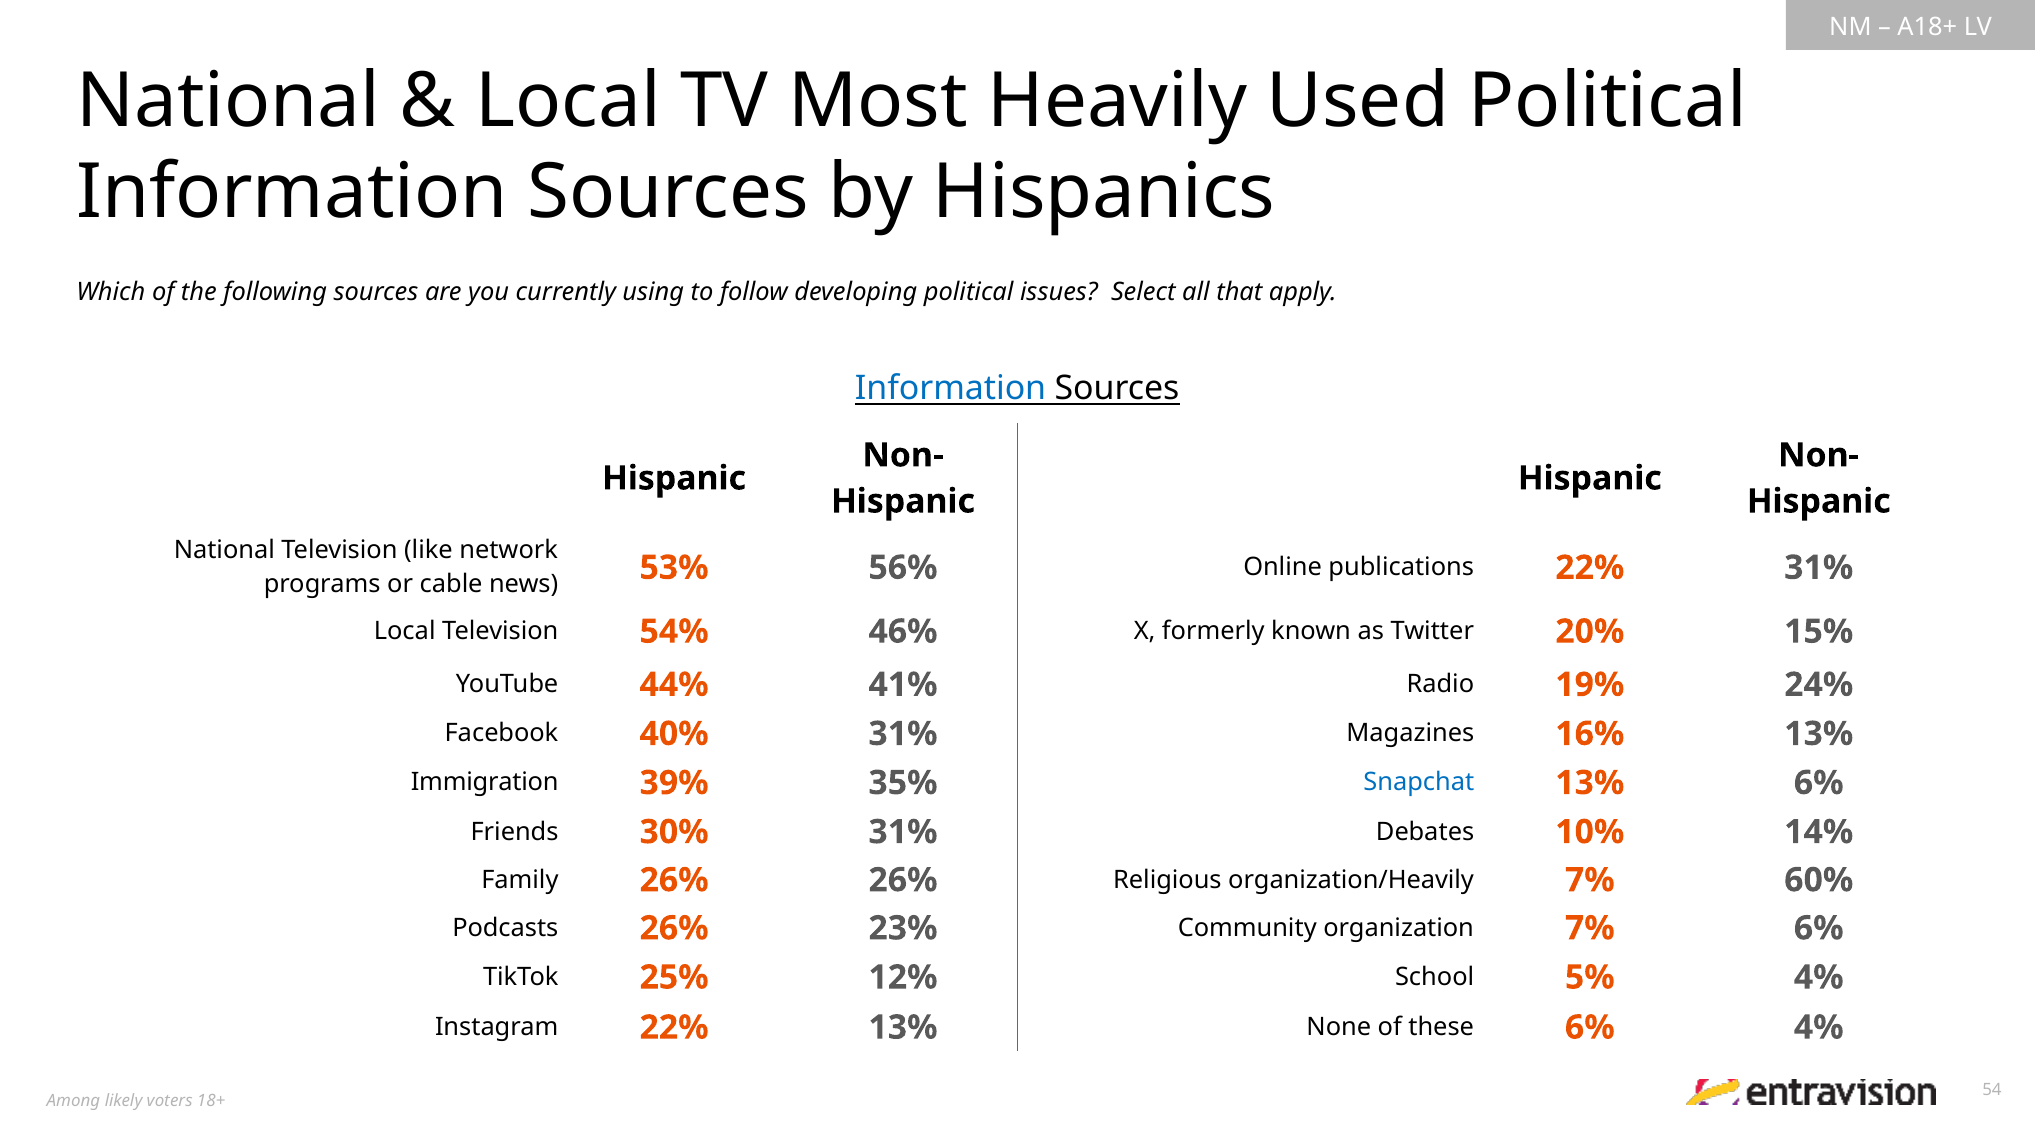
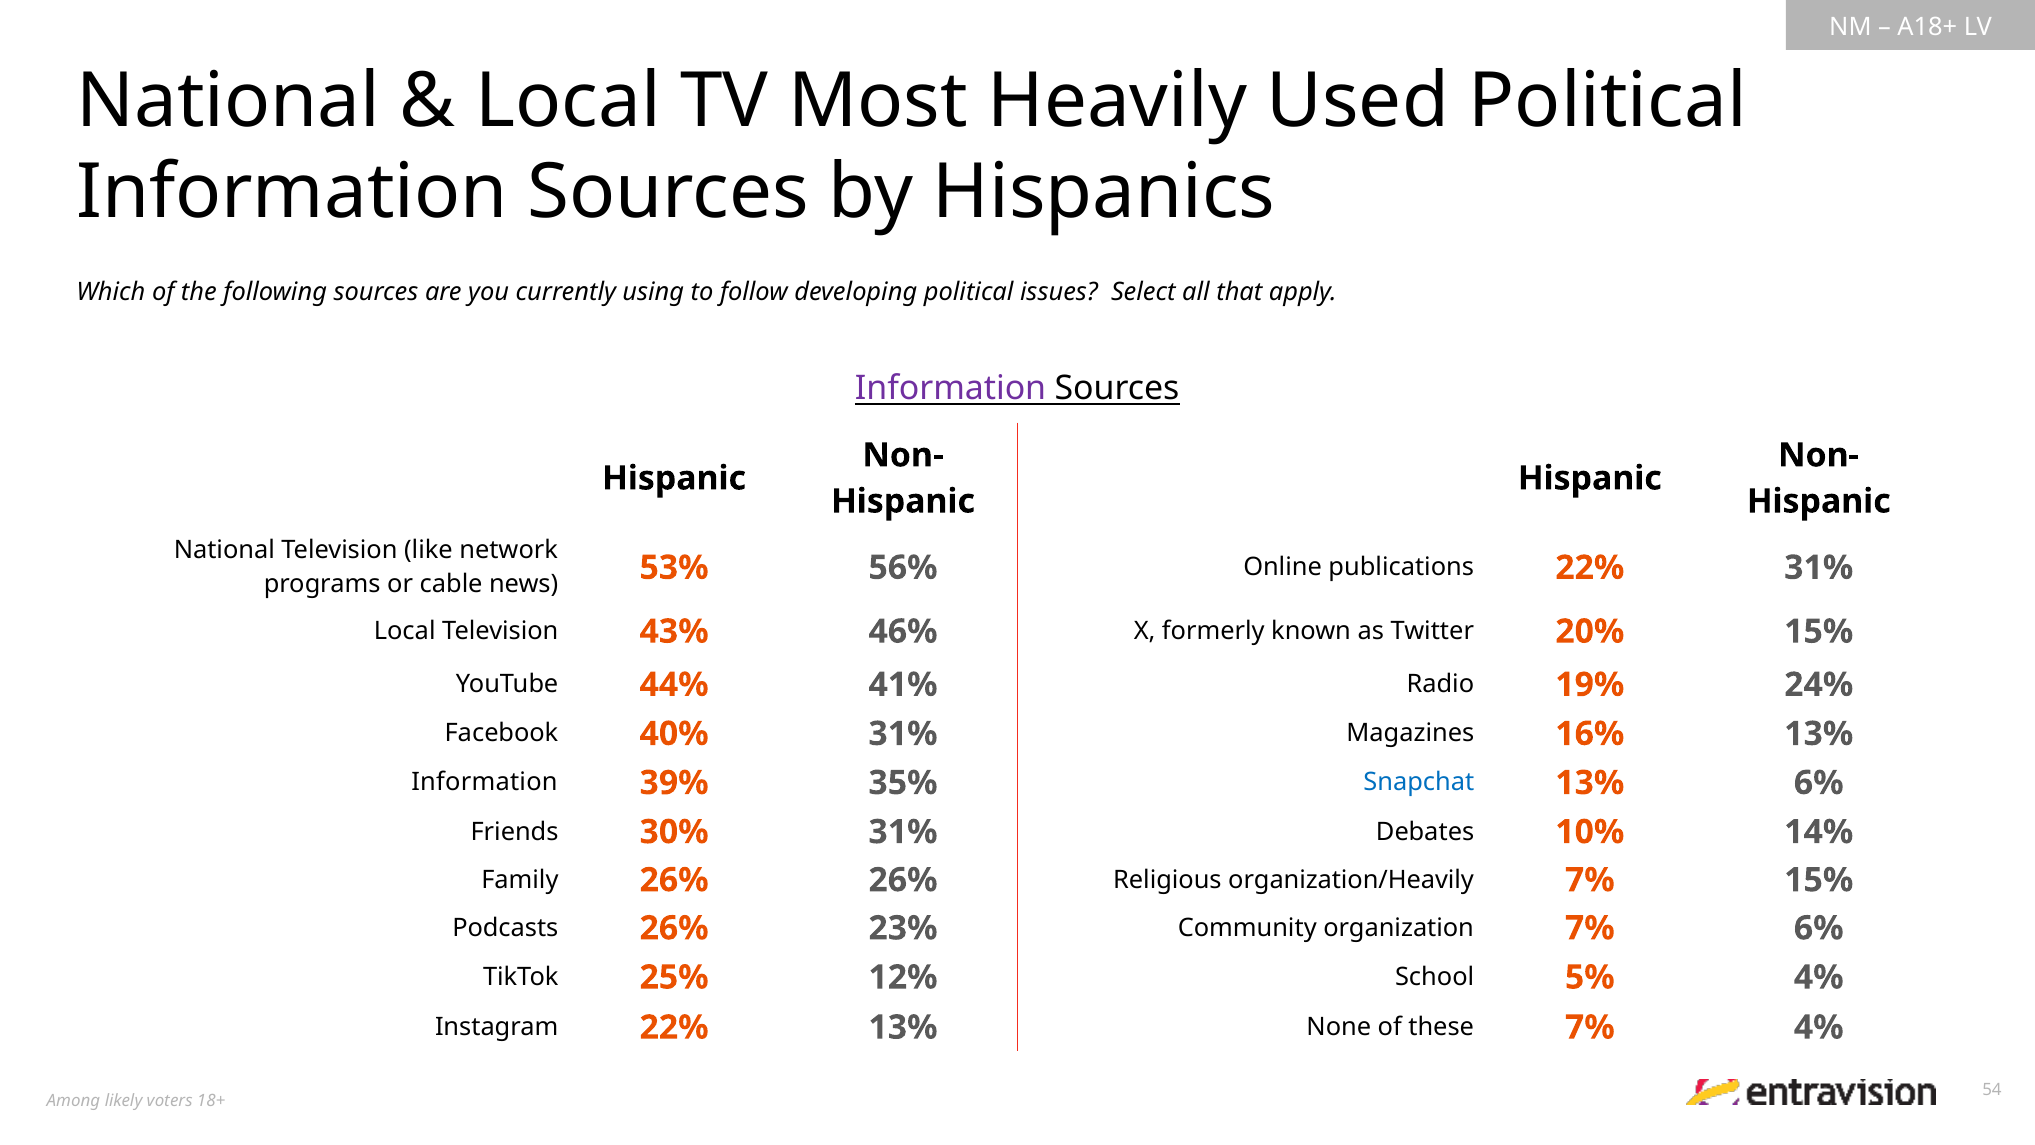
Information colour: blue -> purple (951, 388)
54%: 54% -> 43% (674, 631)
Immigration: Immigration -> Information (484, 782)
7% 60%: 60% -> 15% (1819, 880)
these 6%: 6% -> 7% (1590, 1027)
